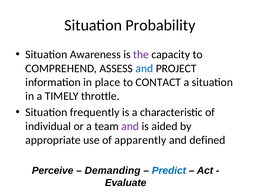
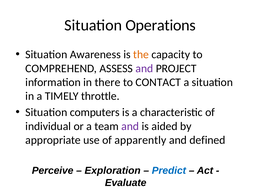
Probability: Probability -> Operations (161, 25)
the colour: purple -> orange (141, 55)
and colour: blue -> purple (144, 68)
place: place -> there (108, 82)
frequently: frequently -> computers (95, 112)
Demanding: Demanding -> Exploration (113, 171)
